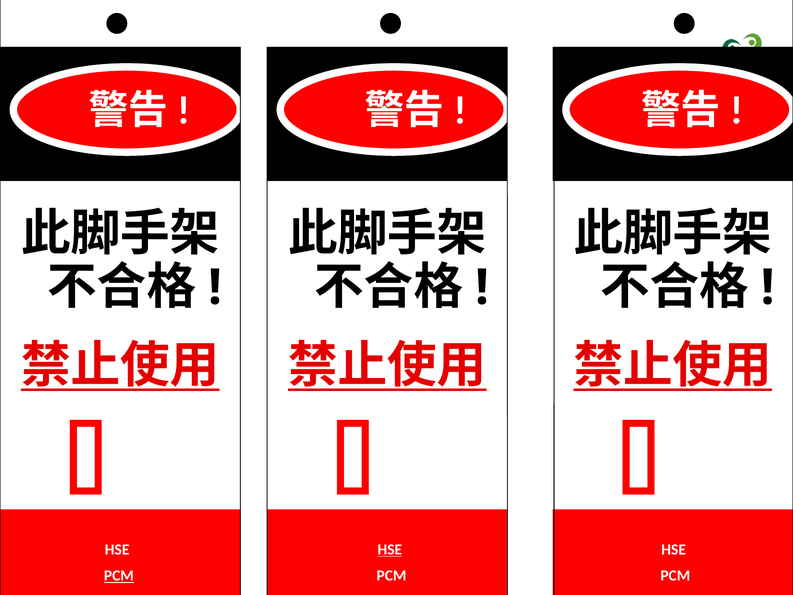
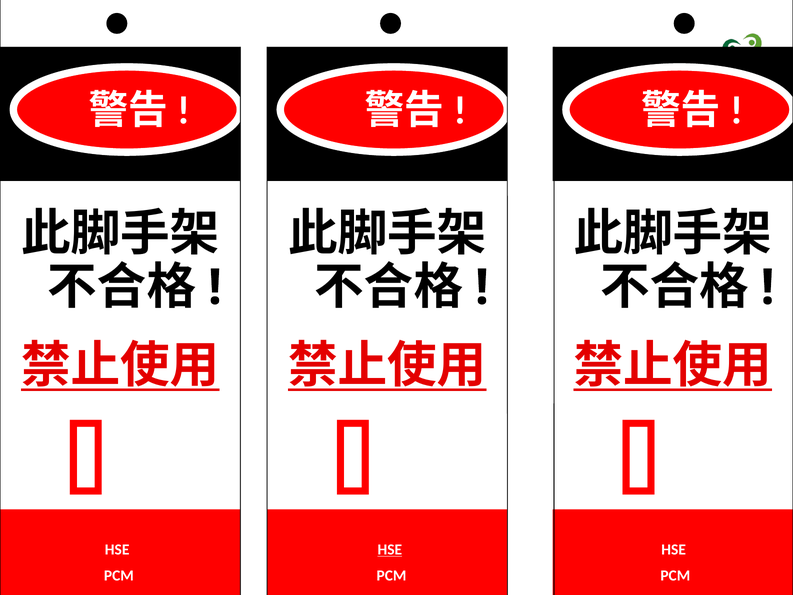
PCM underline: present -> none (119, 576)
